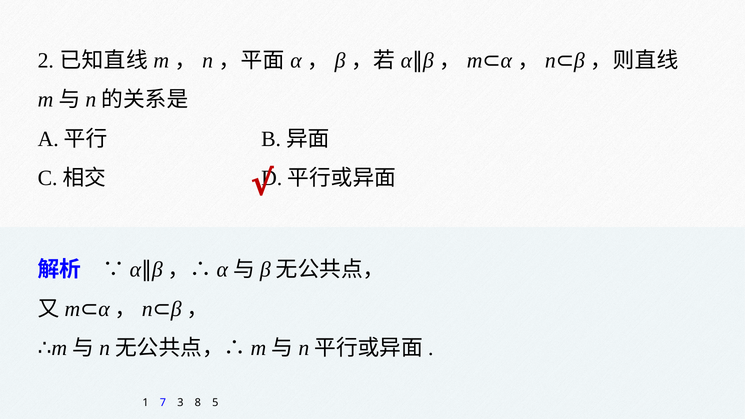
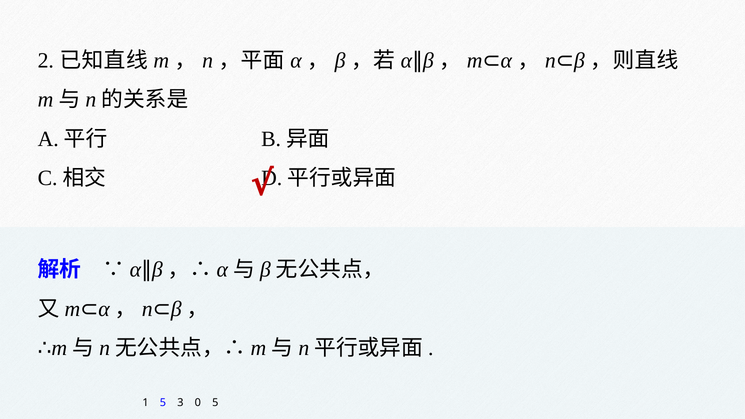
1 7: 7 -> 5 (163, 403)
8: 8 -> 0 (198, 403)
